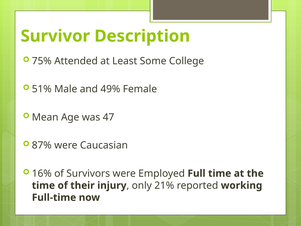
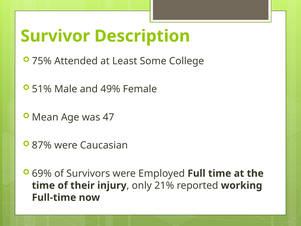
16%: 16% -> 69% (42, 173)
